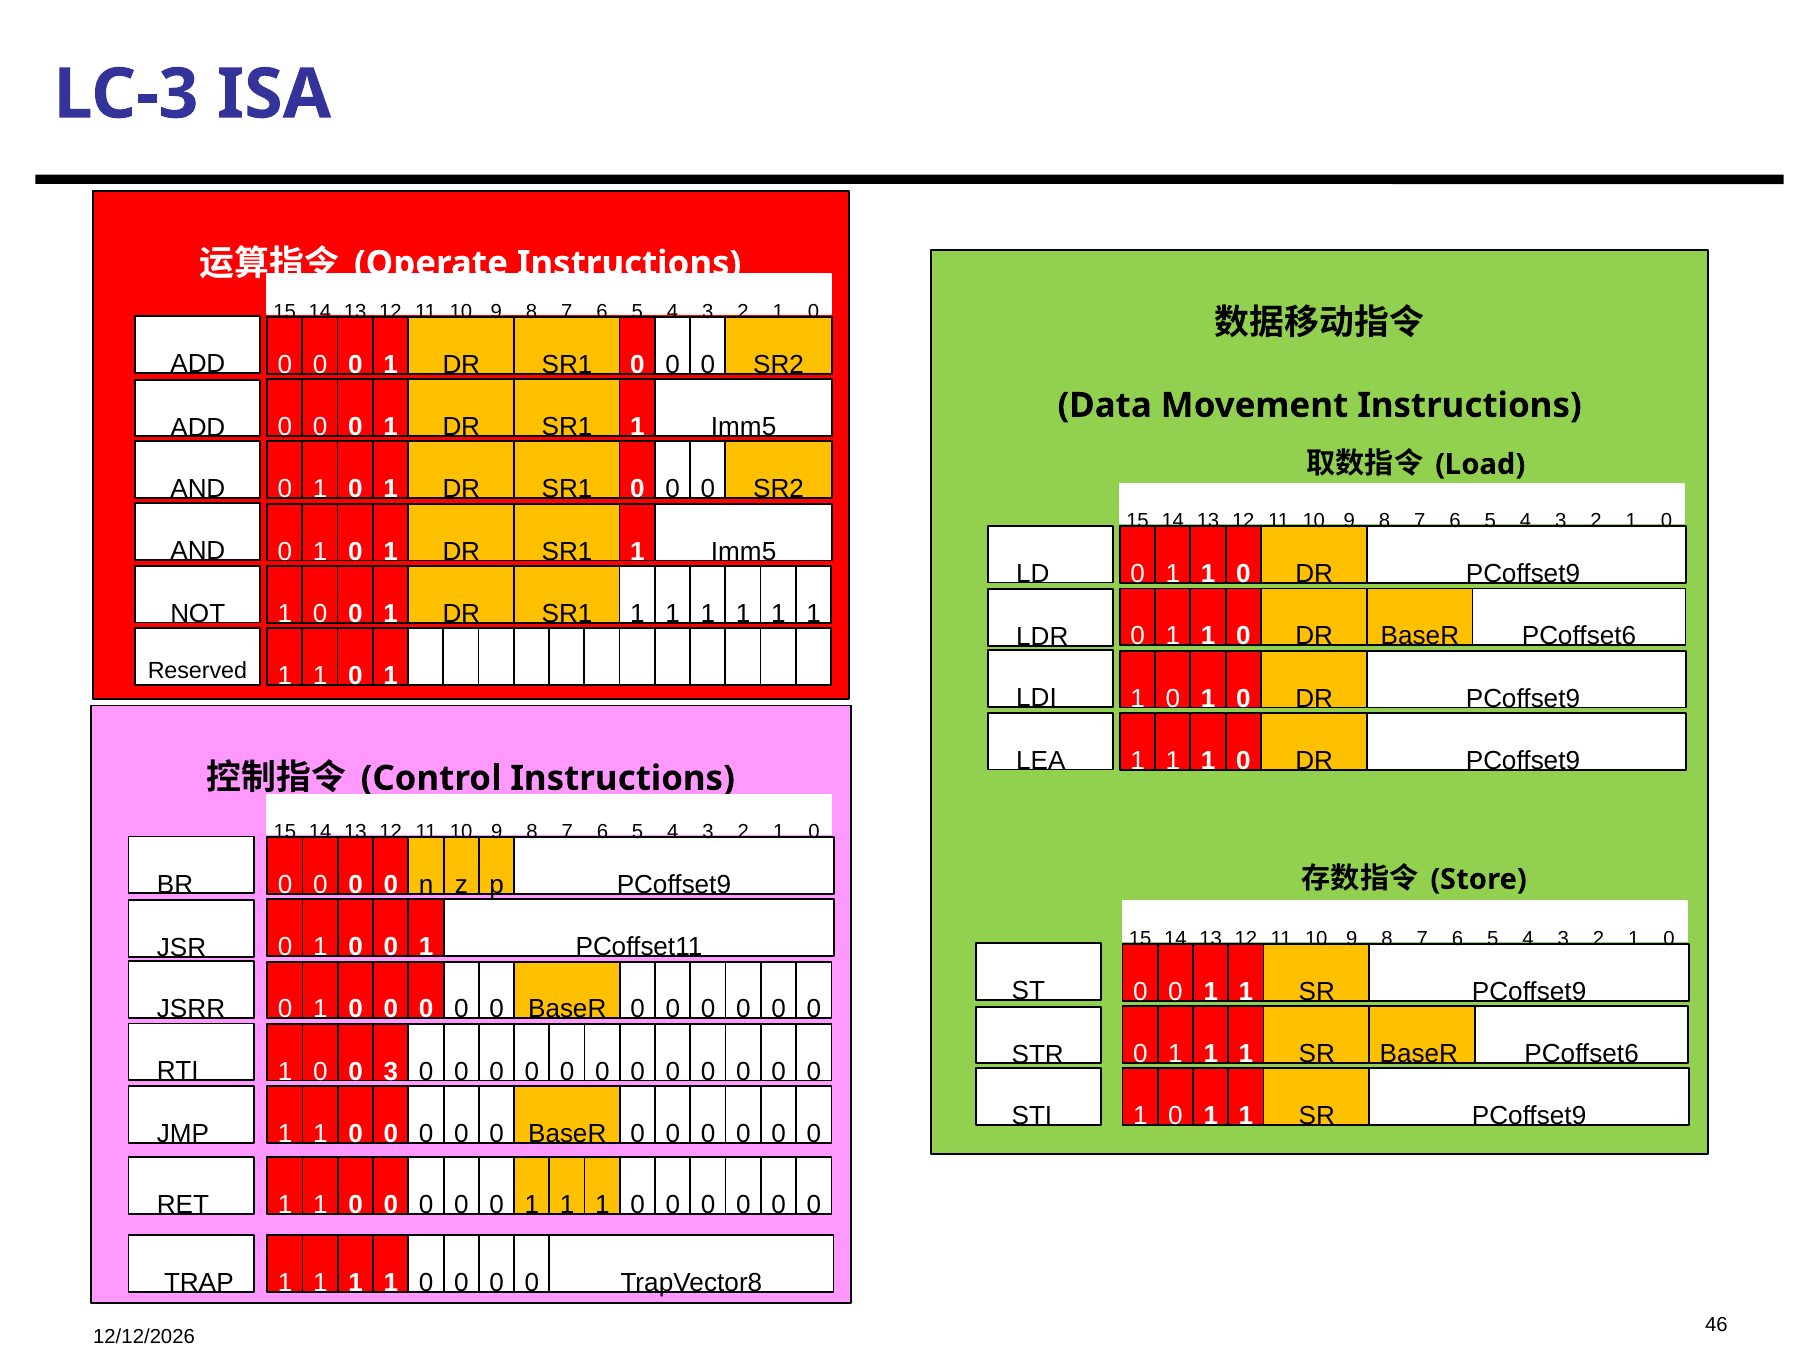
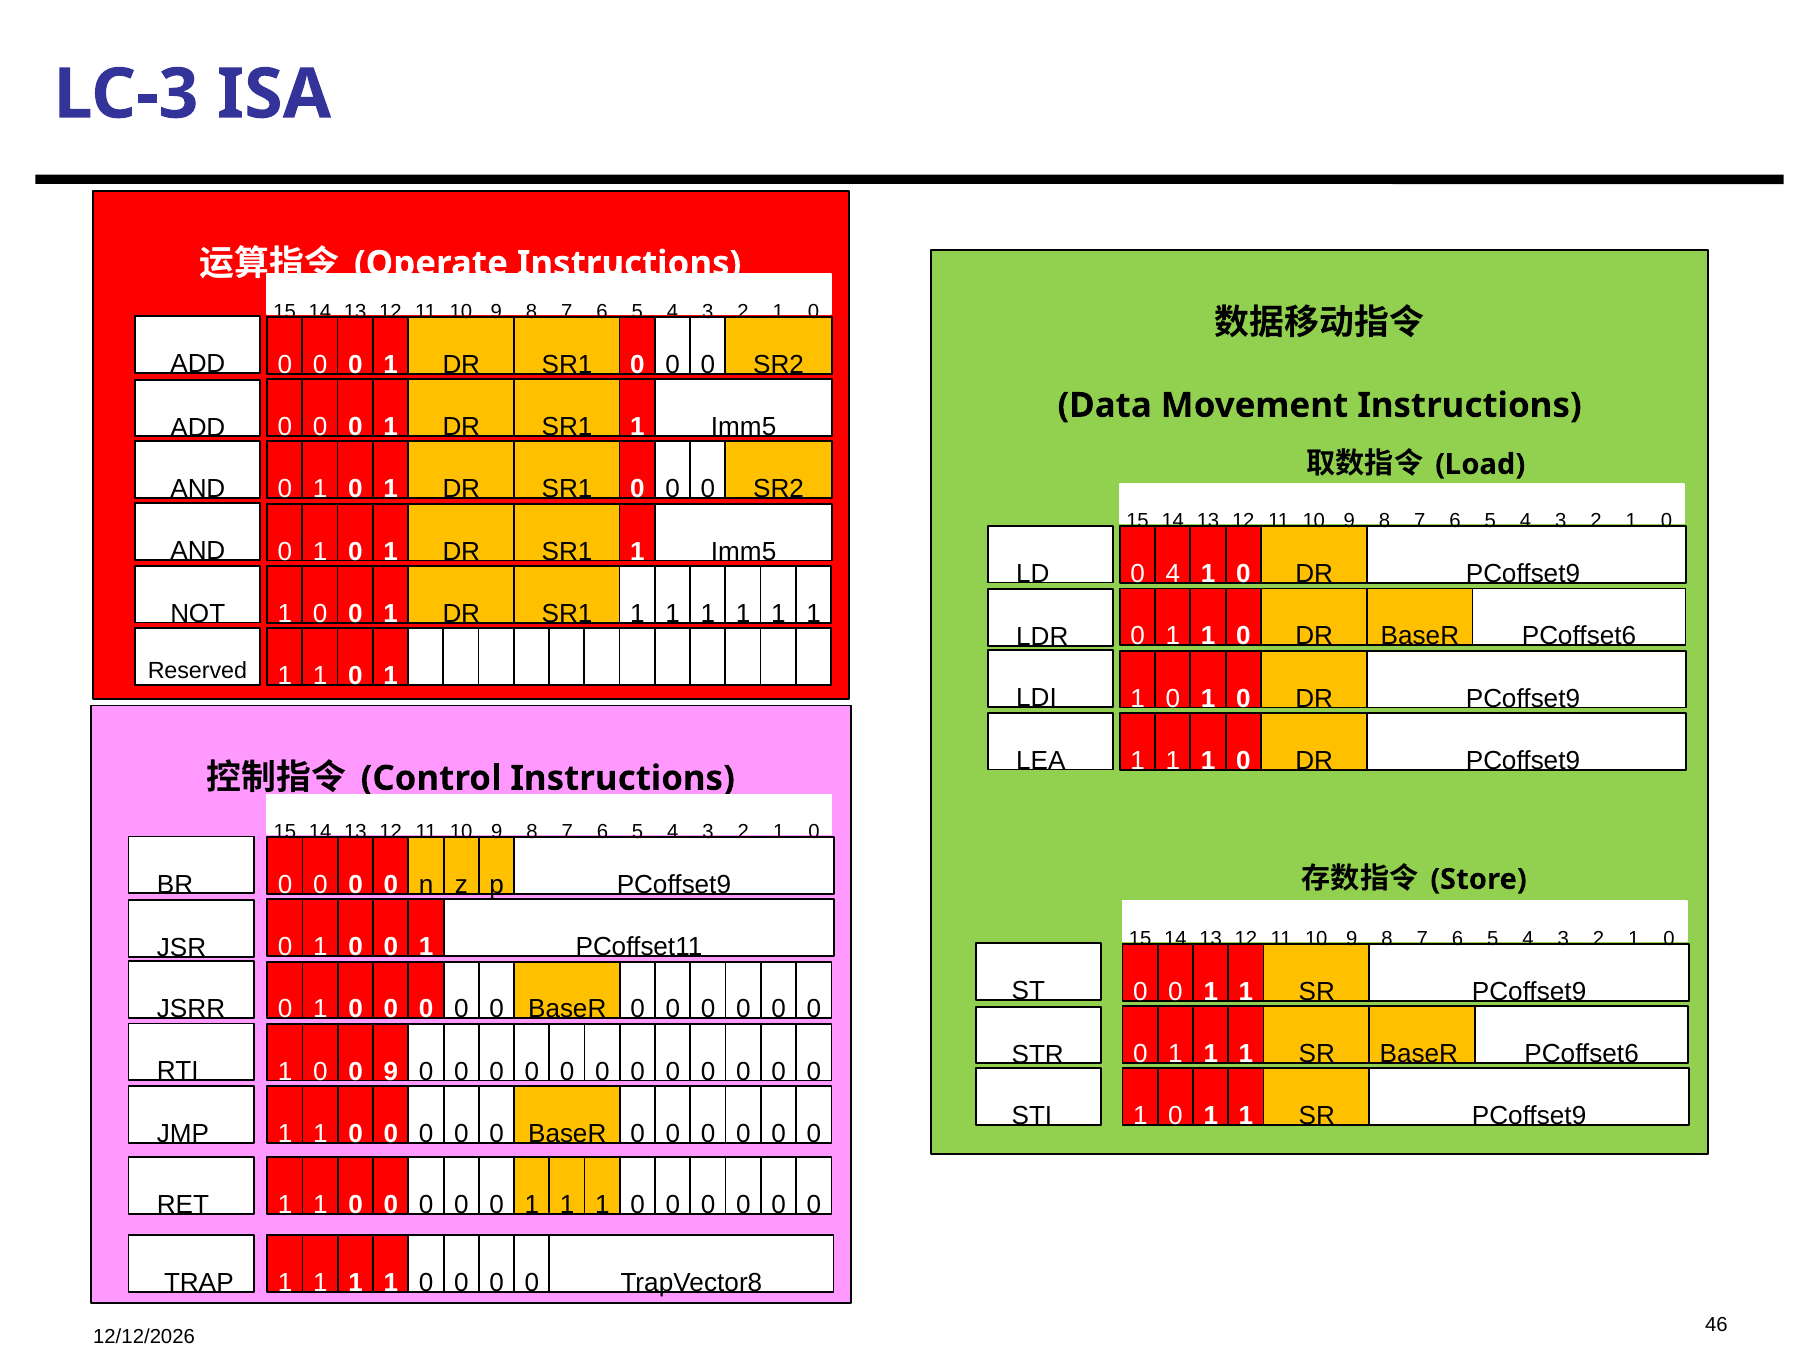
1: 1 -> 4 (1173, 574)
0 3: 3 -> 9 (391, 1071)
